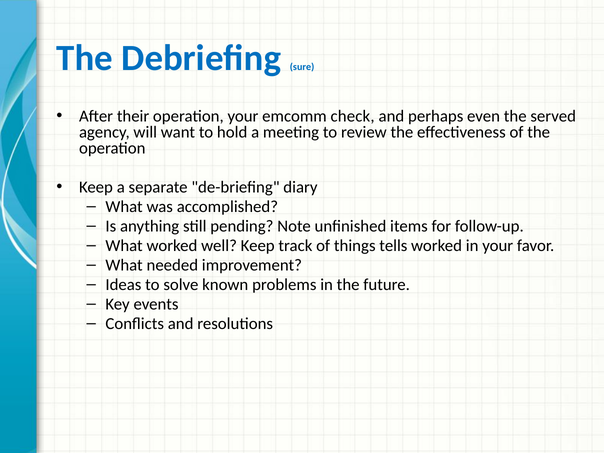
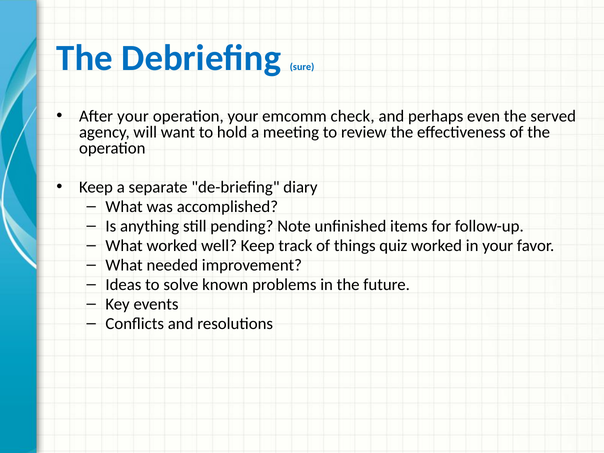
After their: their -> your (133, 116)
tells: tells -> quiz (393, 246)
